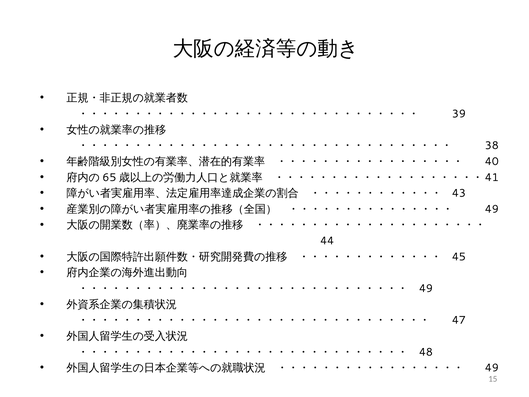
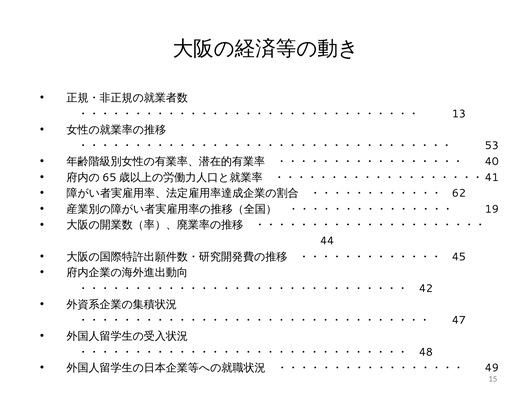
39: 39 -> 13 (459, 114)
38: 38 -> 53 (492, 146)
43: 43 -> 62 (459, 193)
49: 49 -> 19 (492, 209)
49: 49 -> 42 (426, 288)
